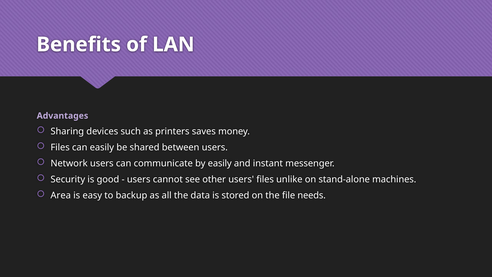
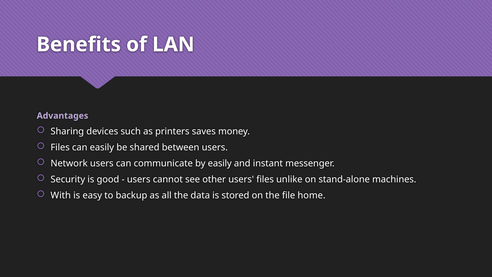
Area: Area -> With (61, 195)
needs: needs -> home (312, 195)
